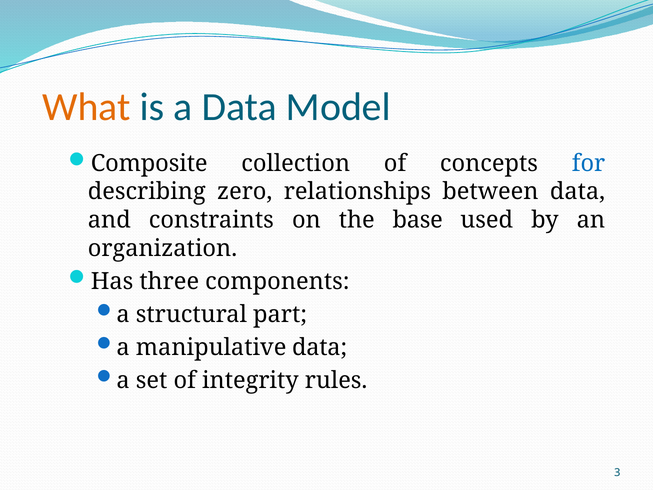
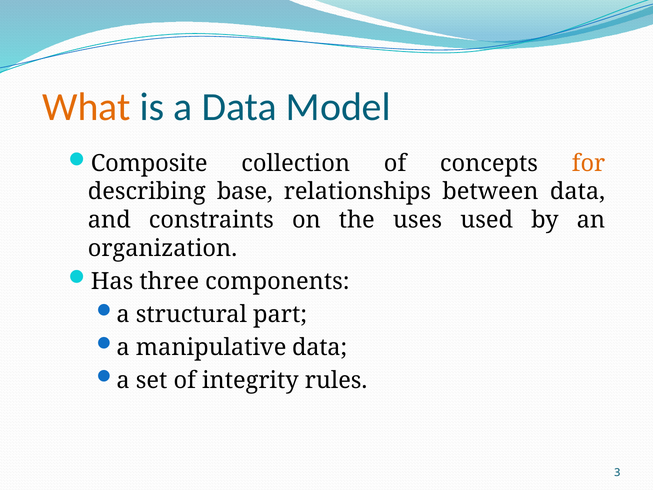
for colour: blue -> orange (589, 163)
zero: zero -> base (245, 192)
base: base -> uses (418, 220)
